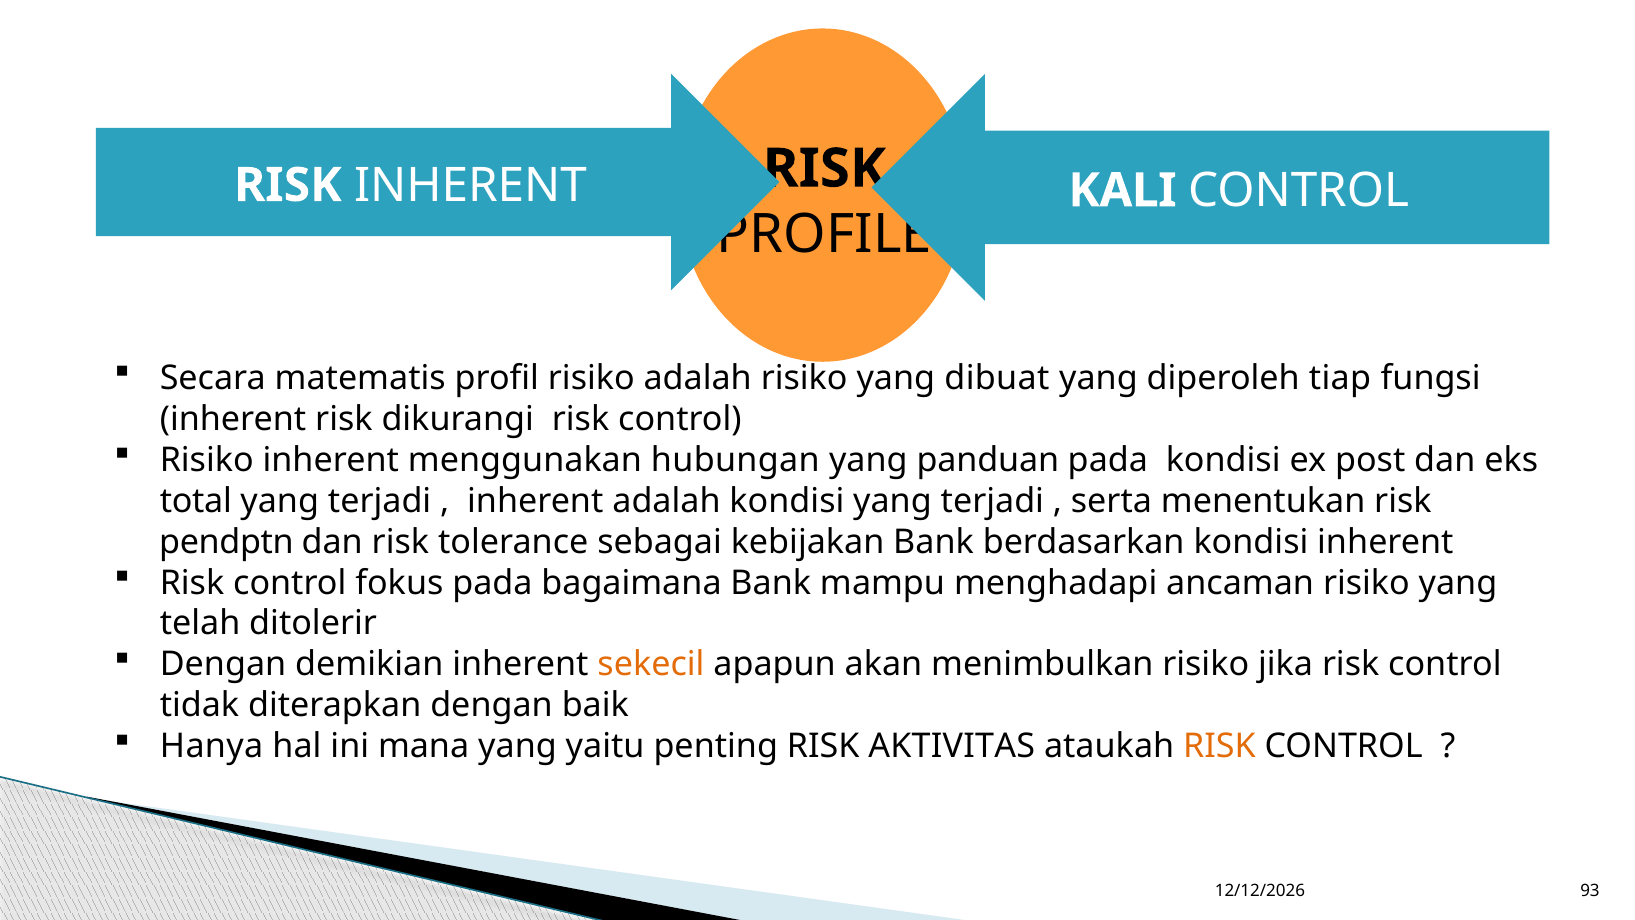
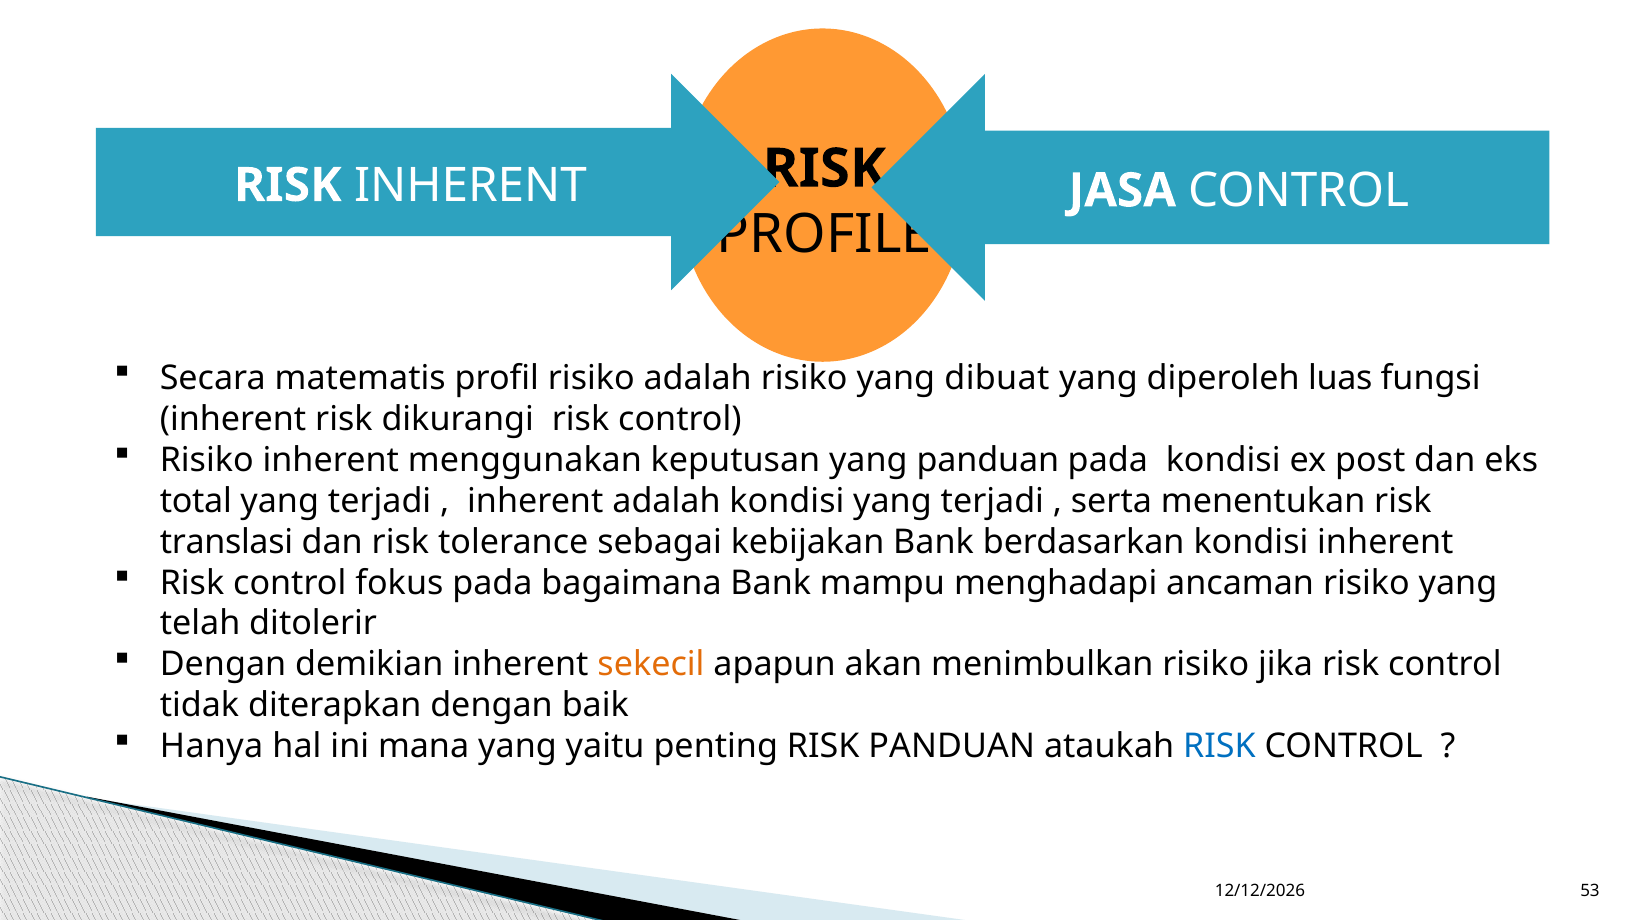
KALI: KALI -> JASA (1122, 191)
tiap: tiap -> luas (1340, 378)
hubungan: hubungan -> keputusan (735, 460)
pendptn: pendptn -> translasi (226, 542)
RISK AKTIVITAS: AKTIVITAS -> PANDUAN (952, 746)
RISK colour: orange -> blue (1219, 746)
93: 93 -> 53 (1590, 891)
